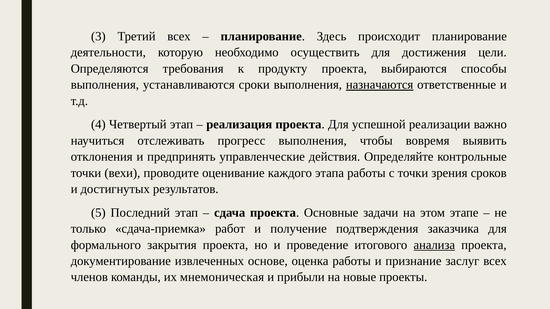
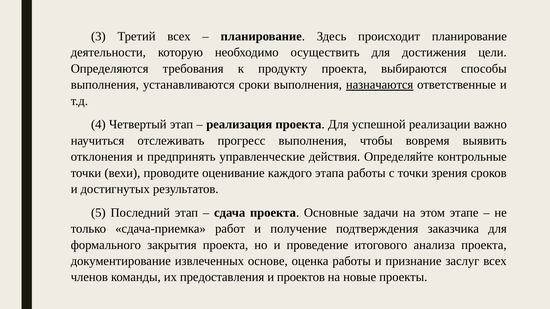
анализа underline: present -> none (434, 245)
мнемоническая: мнемоническая -> предоставления (222, 277)
прибыли: прибыли -> проектов (301, 277)
